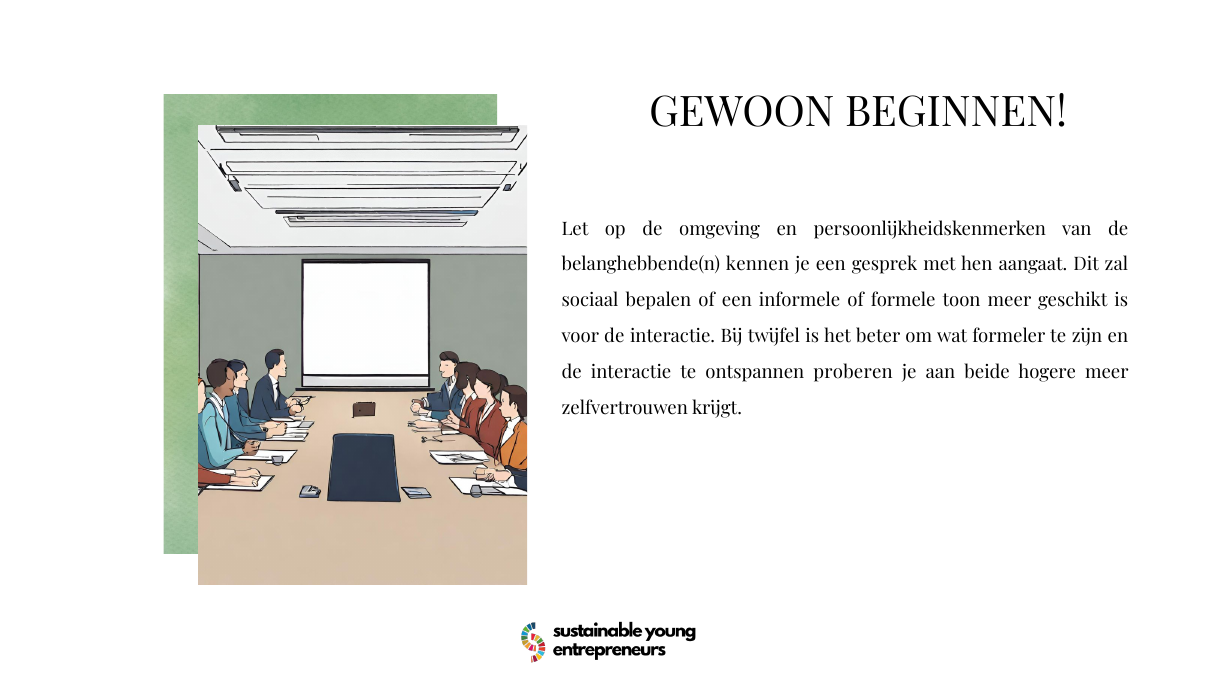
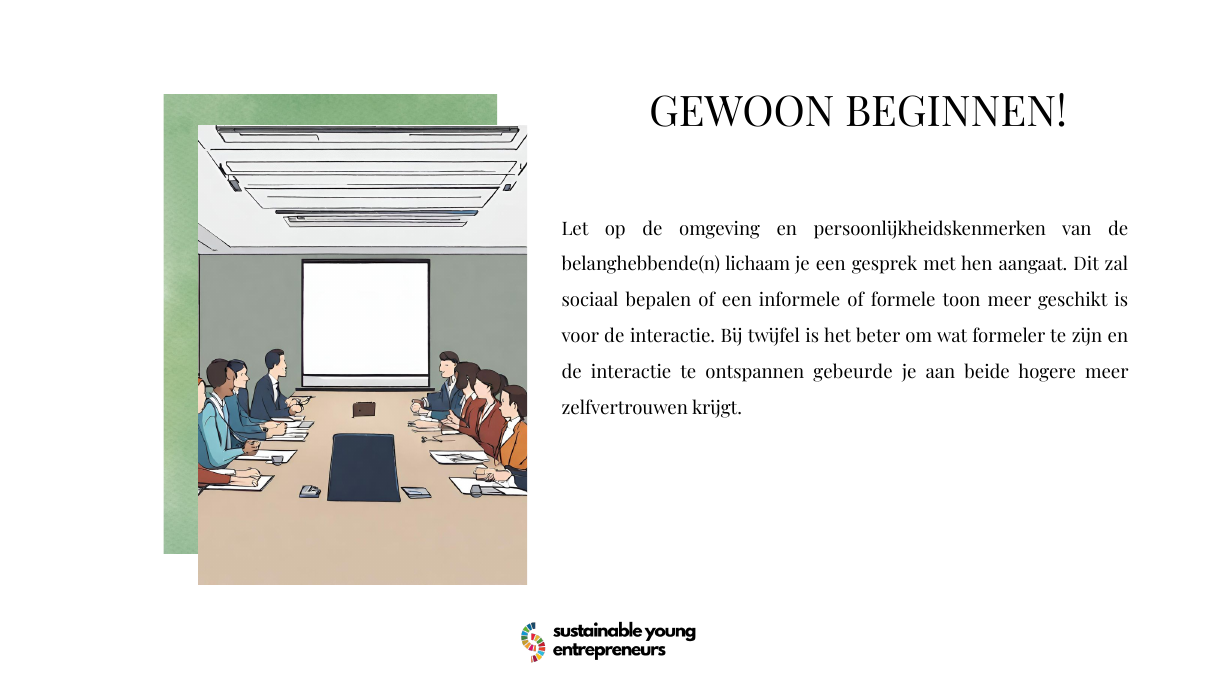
kennen: kennen -> lichaam (758, 265)
proberen: proberen -> gebeurde (853, 373)
